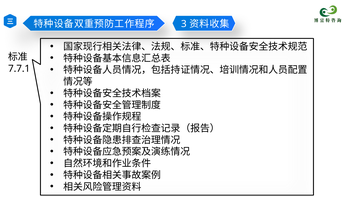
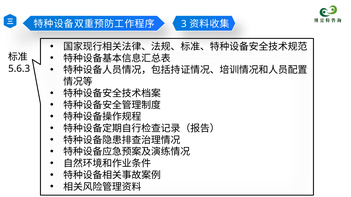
7.7.1: 7.7.1 -> 5.6.3 (19, 69)
